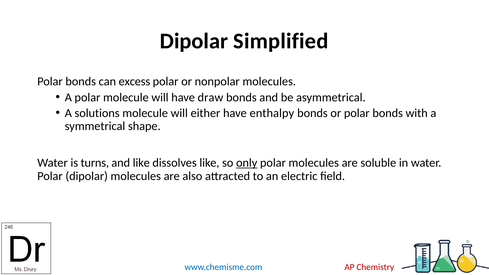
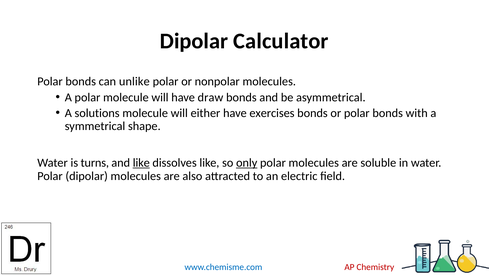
Simplified: Simplified -> Calculator (281, 41)
excess: excess -> unlike (134, 82)
enthalpy: enthalpy -> exercises (272, 113)
like underline: none -> present (141, 163)
